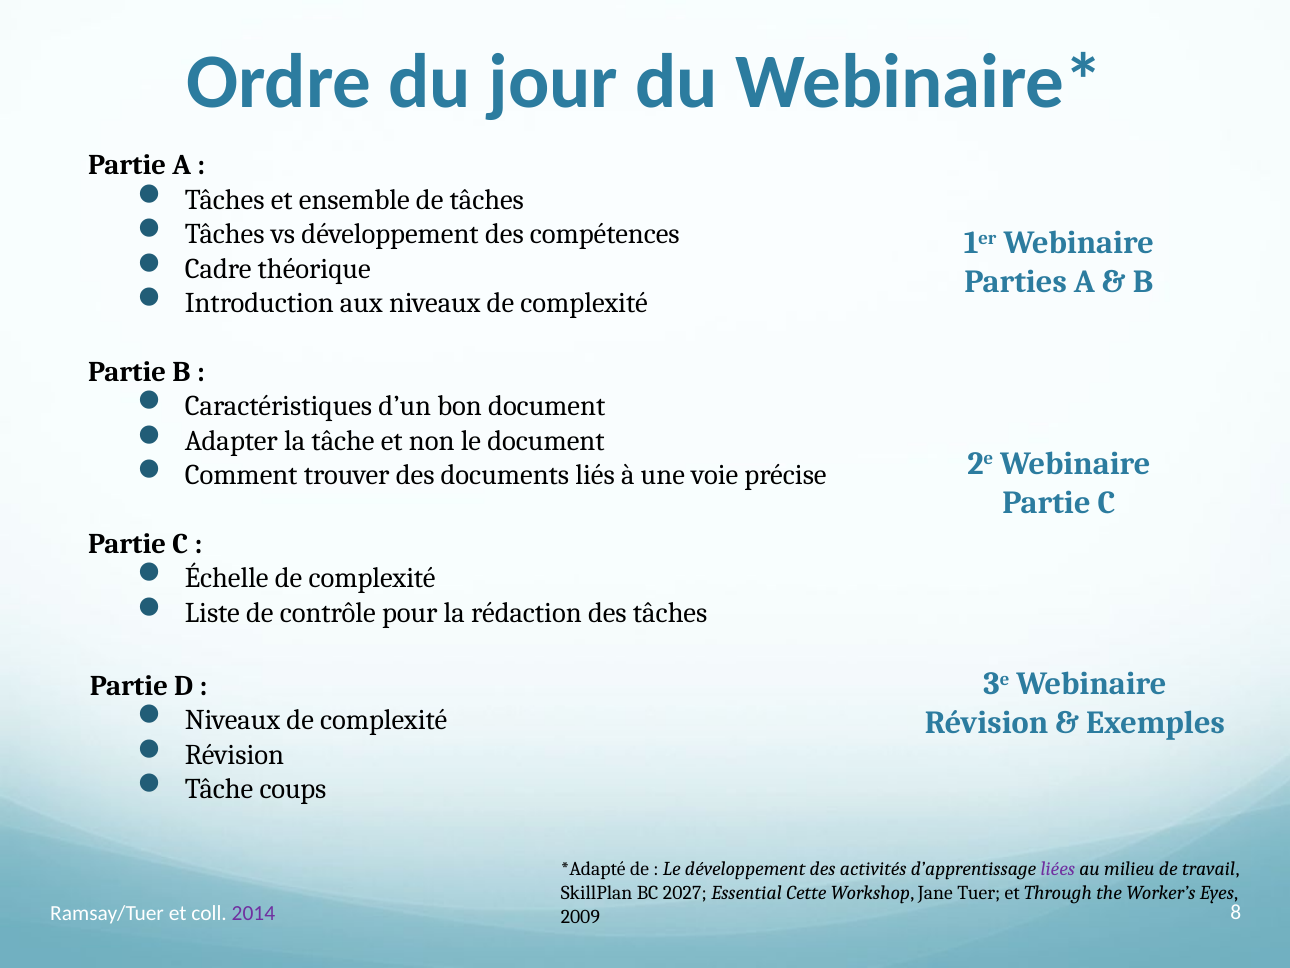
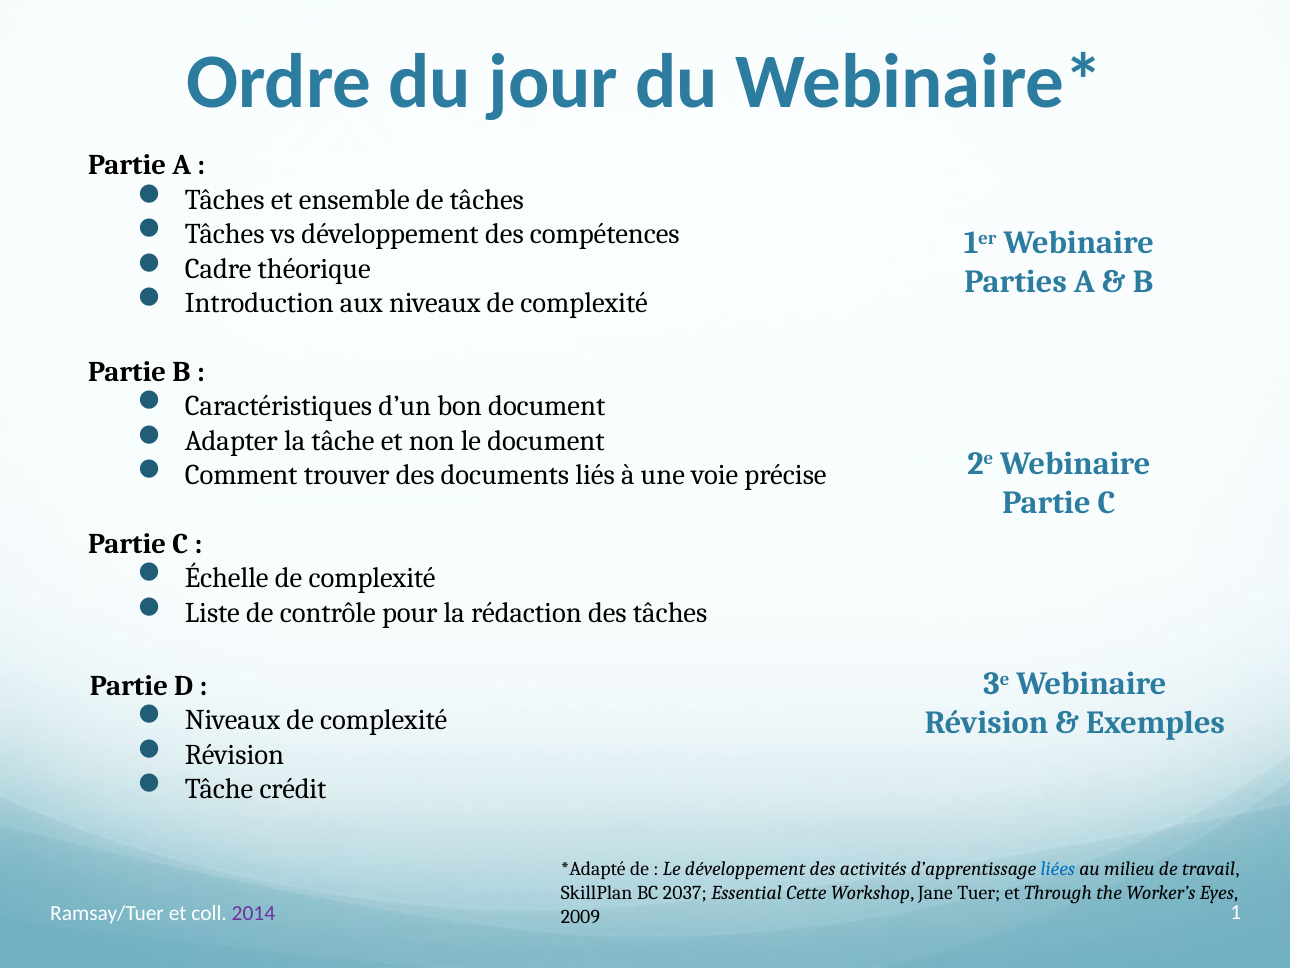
coups: coups -> crédit (293, 789)
liées colour: purple -> blue (1058, 869)
2027: 2027 -> 2037 (685, 892)
8: 8 -> 1 (1236, 912)
